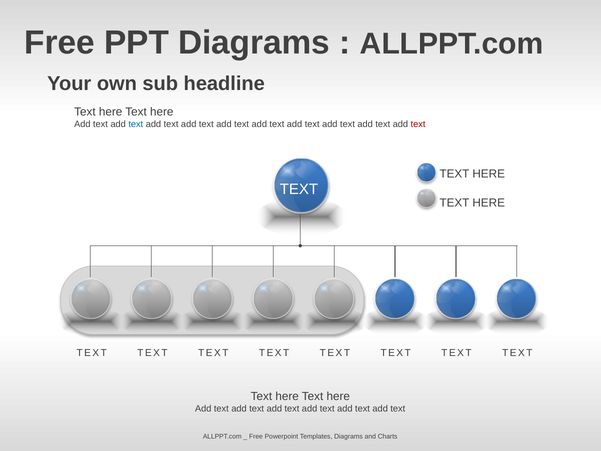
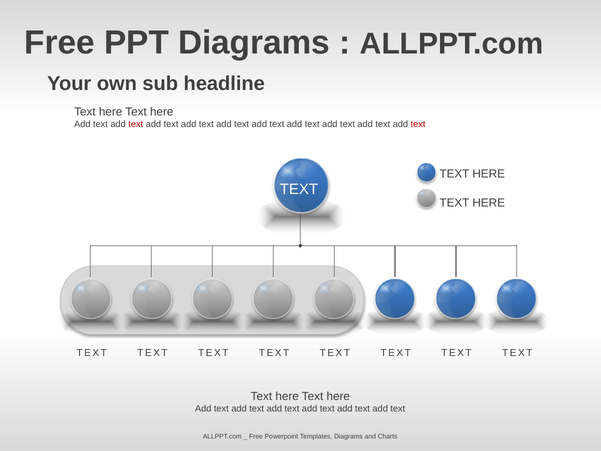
text colour: blue -> red (136, 124)
